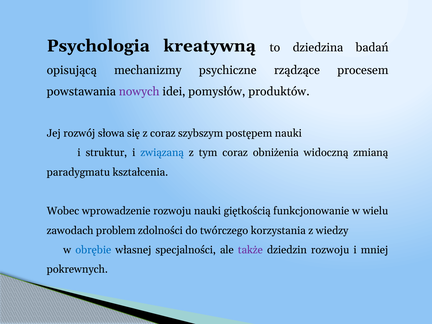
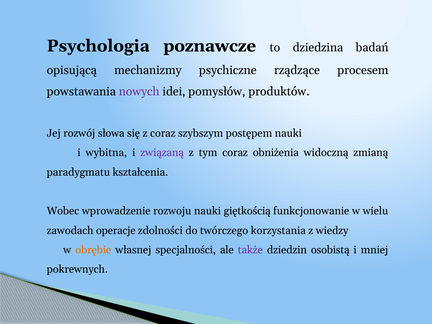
kreatywną: kreatywną -> poznawcze (210, 46)
struktur: struktur -> wybitna (106, 153)
związaną colour: blue -> purple (162, 153)
problem: problem -> operacje (116, 231)
obrębie colour: blue -> orange (93, 250)
dziedzin rozwoju: rozwoju -> osobistą (330, 250)
